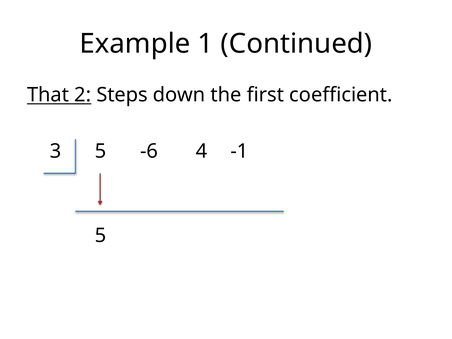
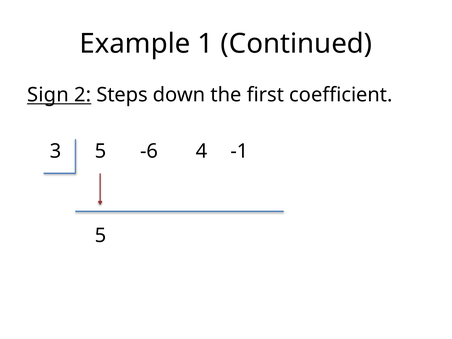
That: That -> Sign (48, 95)
